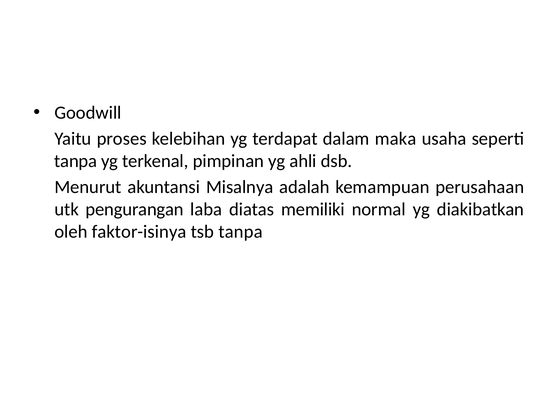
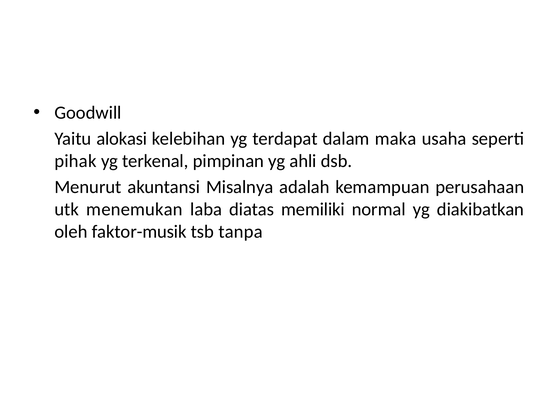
proses: proses -> alokasi (122, 139)
tanpa: tanpa -> pihak (76, 161)
pengurangan: pengurangan -> menemukan (134, 210)
faktor-isinya: faktor-isinya -> faktor-musik (139, 232)
